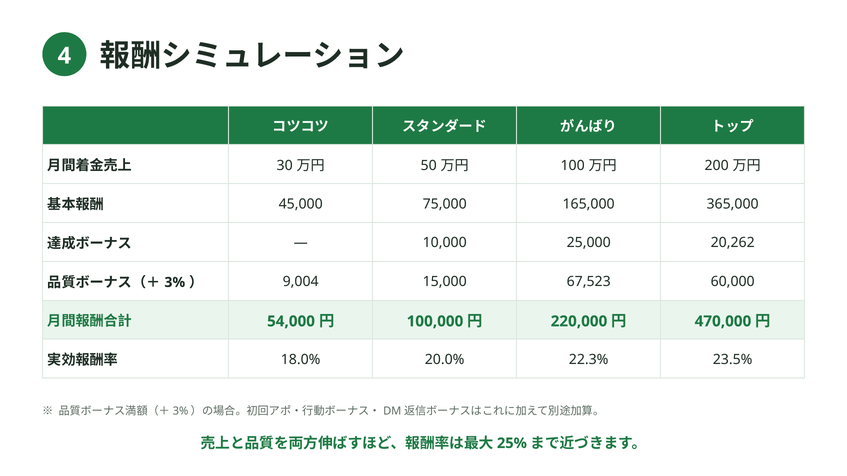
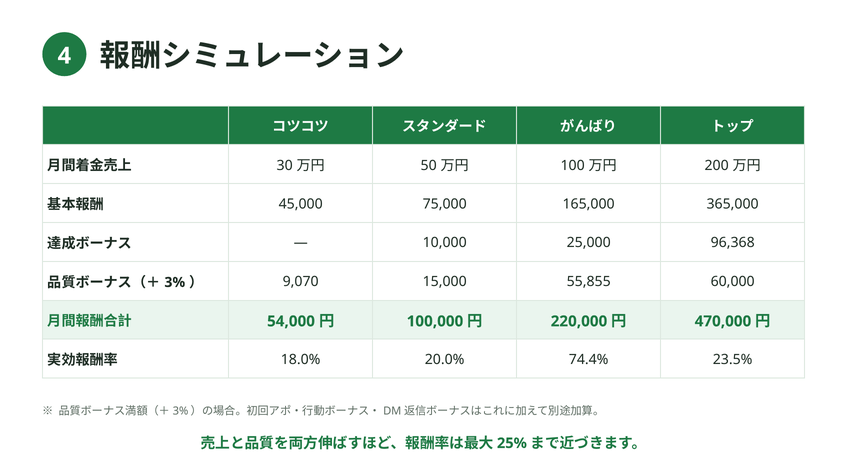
20,262: 20,262 -> 96,368 (733, 243)
9,004: 9,004 -> 9,070 (301, 282)
67,523: 67,523 -> 55,855 (589, 282)
22.3%: 22.3% -> 74.4% (589, 360)
